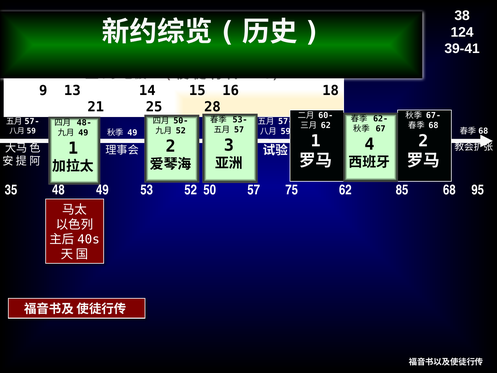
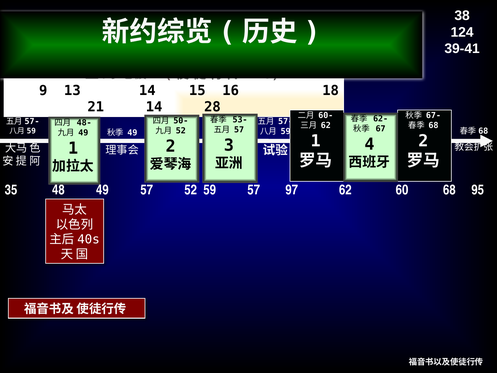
21 25: 25 -> 14 (154, 107)
49 53: 53 -> 57 (147, 190)
52 50: 50 -> 59 (210, 190)
75: 75 -> 97 (292, 190)
85: 85 -> 60 (402, 190)
